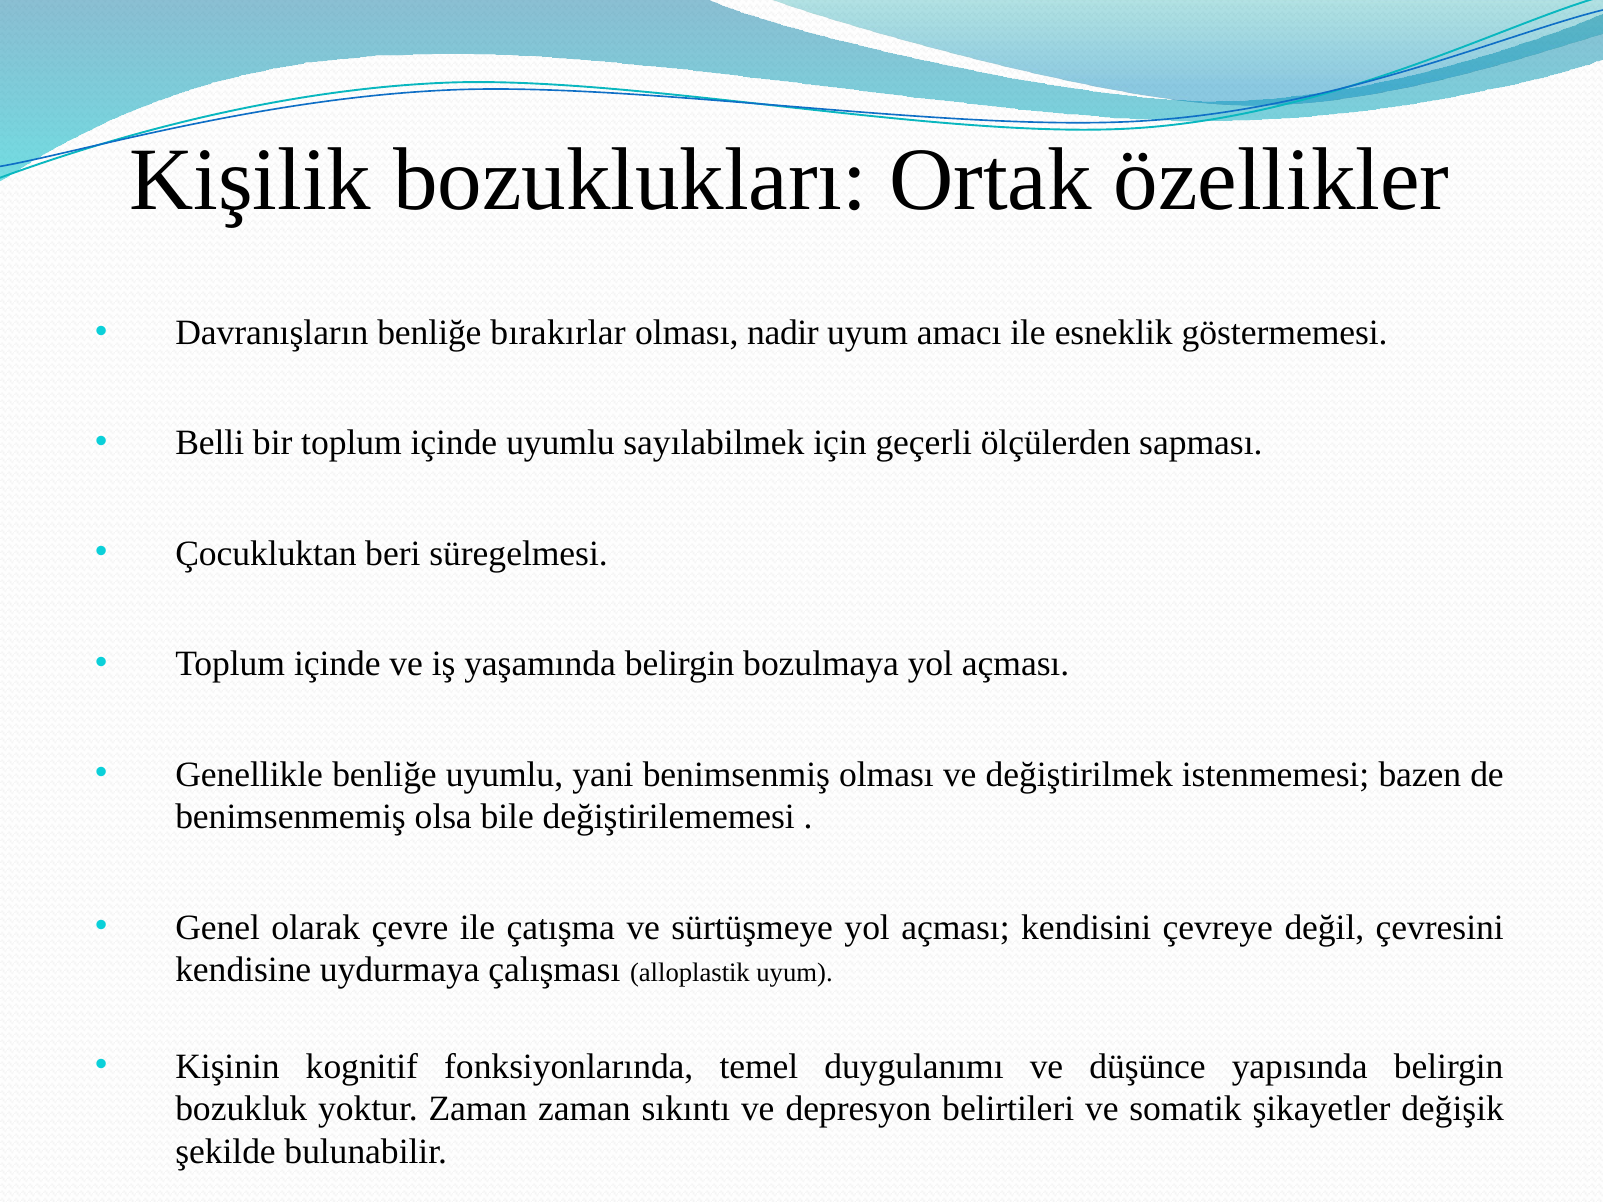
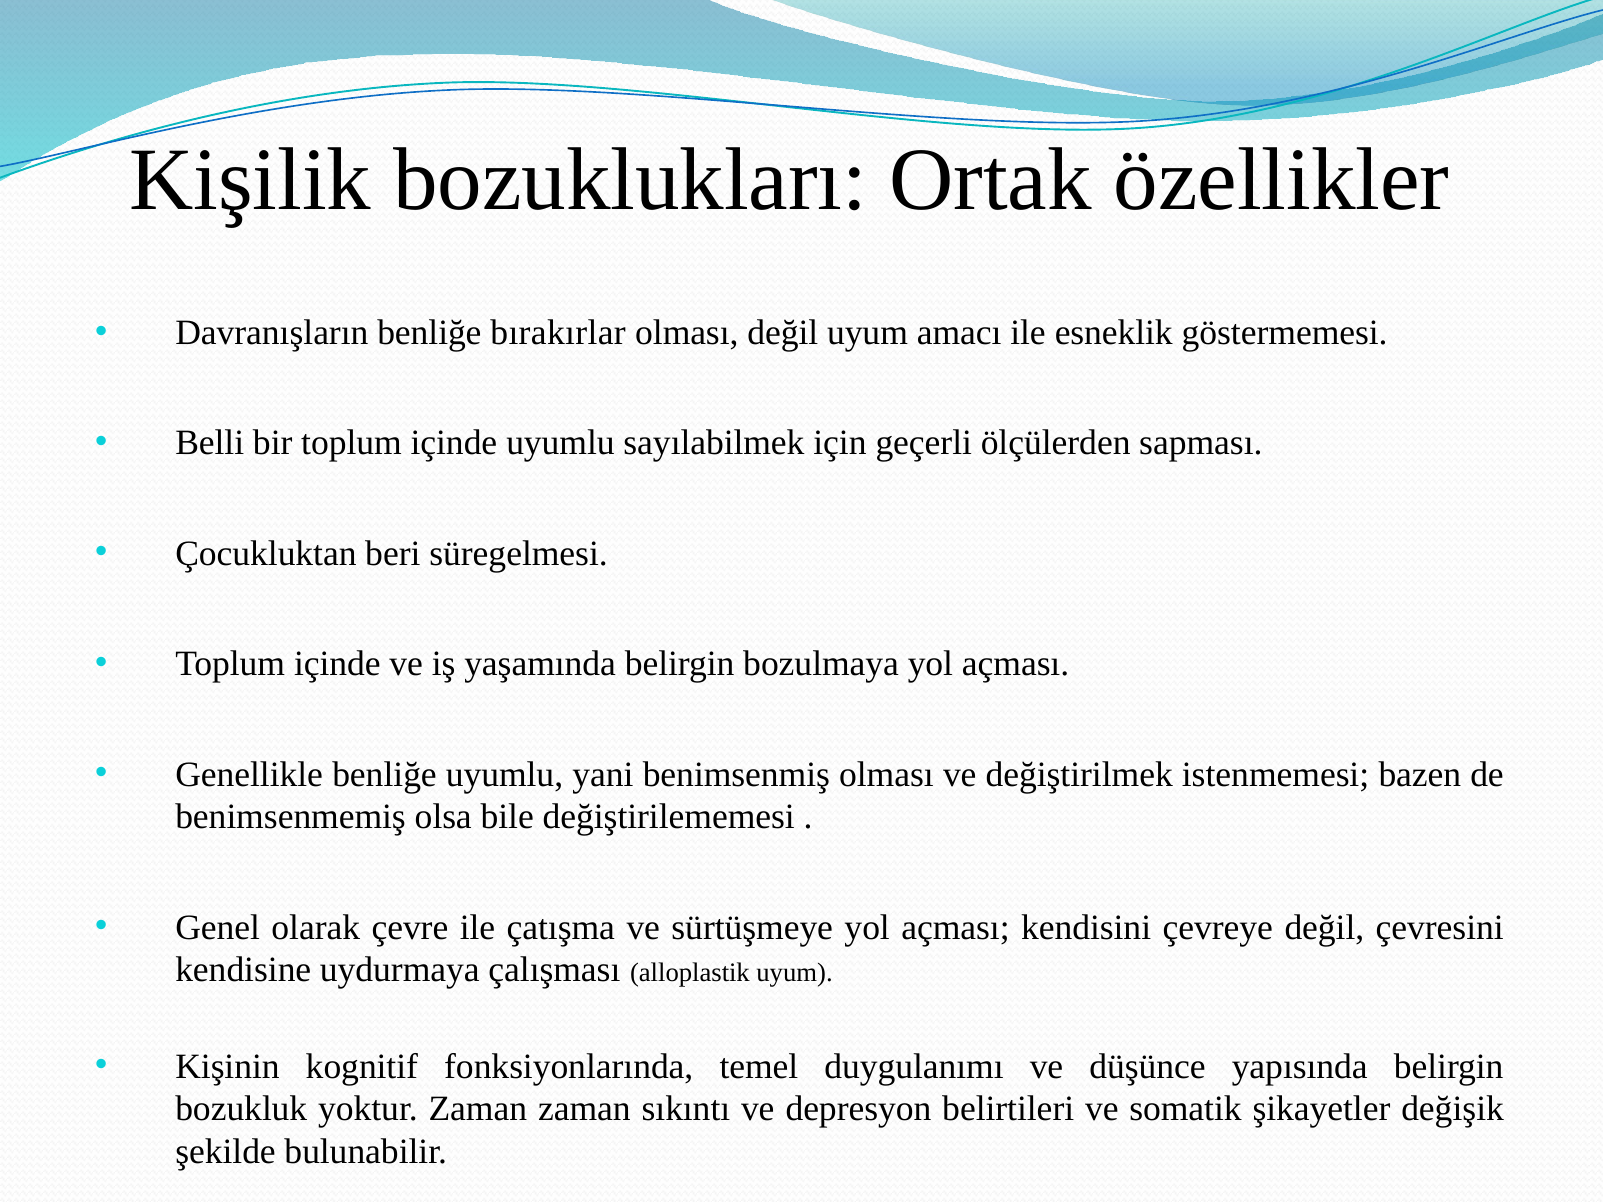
olması nadir: nadir -> değil (783, 333)
